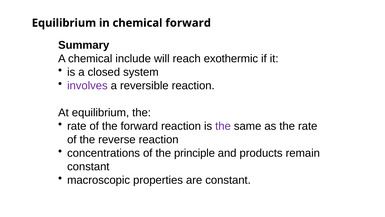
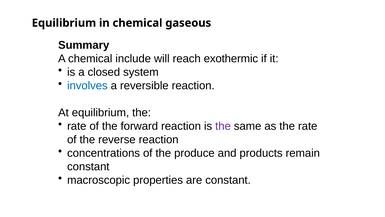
chemical forward: forward -> gaseous (188, 23)
involves colour: purple -> blue (87, 85)
principle: principle -> produce (194, 153)
